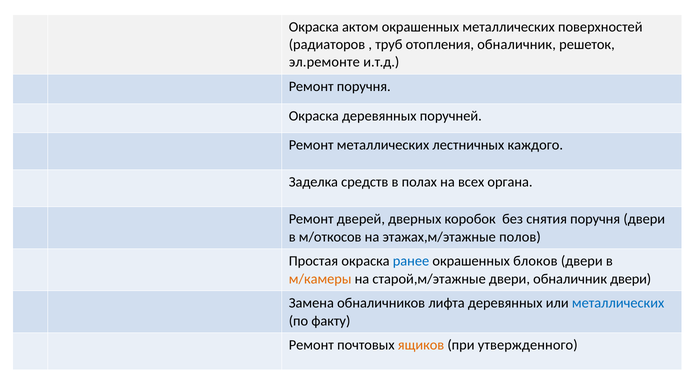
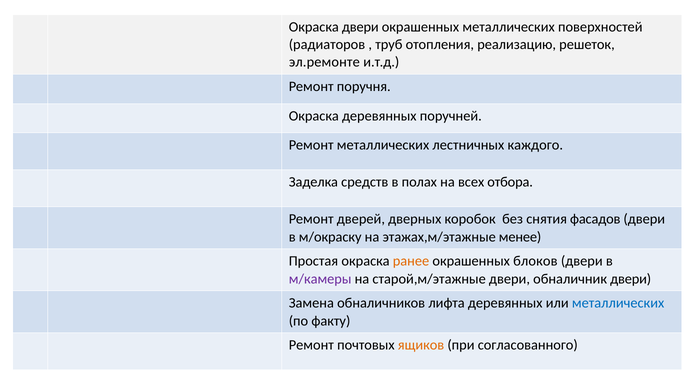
Окраска актом: актом -> двери (360, 27)
отопления обналичник: обналичник -> реализацию (517, 45)
органа: органа -> отбора (510, 182)
снятия поручня: поручня -> фасадов (595, 220)
м/откосов: м/откосов -> м/окраску (330, 237)
полов: полов -> менее (520, 237)
ранее colour: blue -> orange (411, 262)
м/камеры colour: orange -> purple (320, 279)
утвержденного: утвержденного -> согласованного (528, 346)
